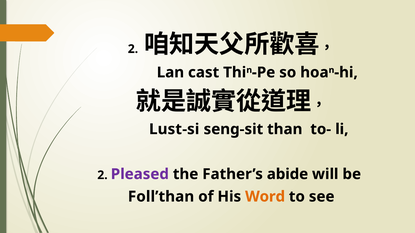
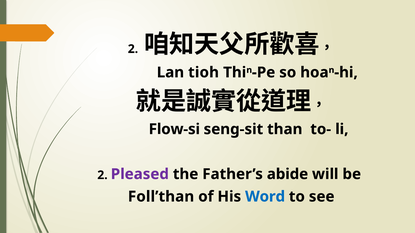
cast: cast -> tioh (204, 73)
Lust-si: Lust-si -> Flow-si (174, 129)
Word colour: orange -> blue (265, 197)
